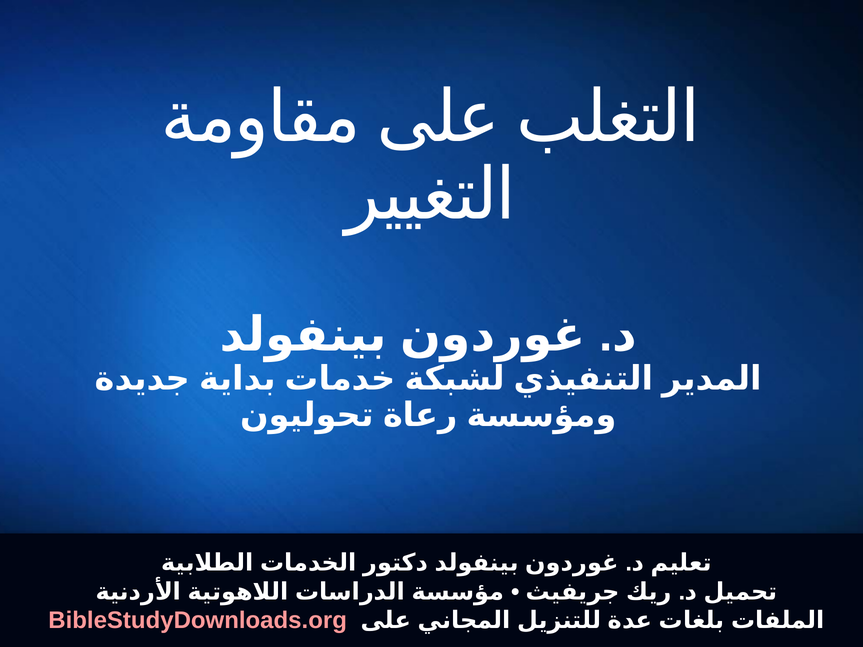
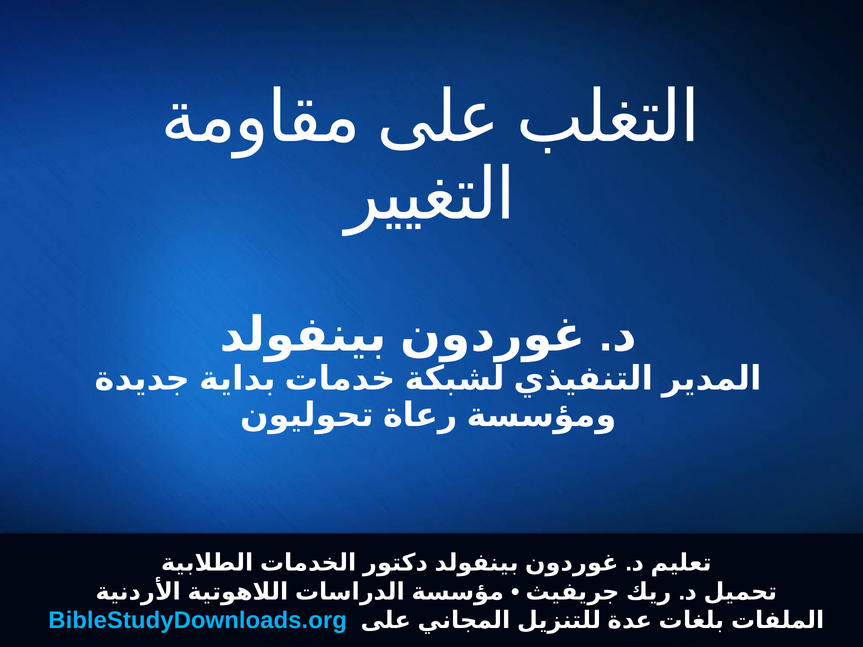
BibleStudyDownloads.org colour: pink -> light blue (198, 621)
